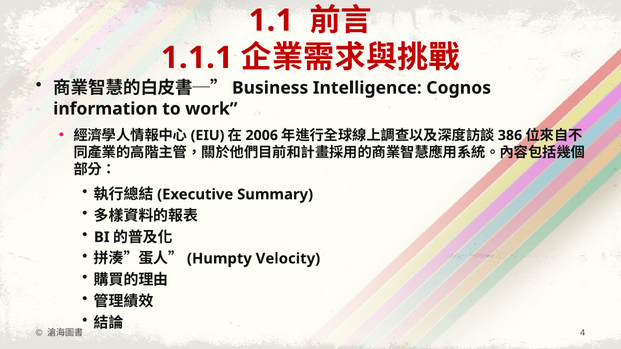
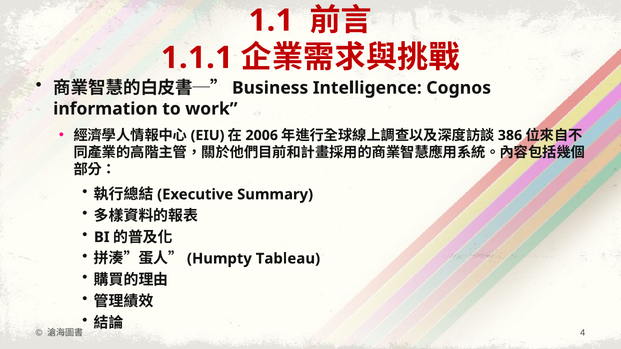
Velocity: Velocity -> Tableau (288, 259)
